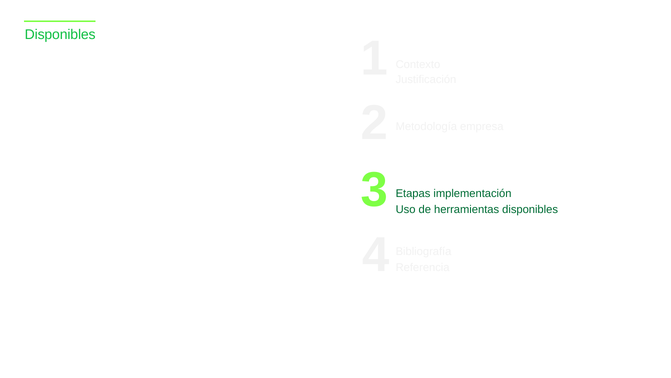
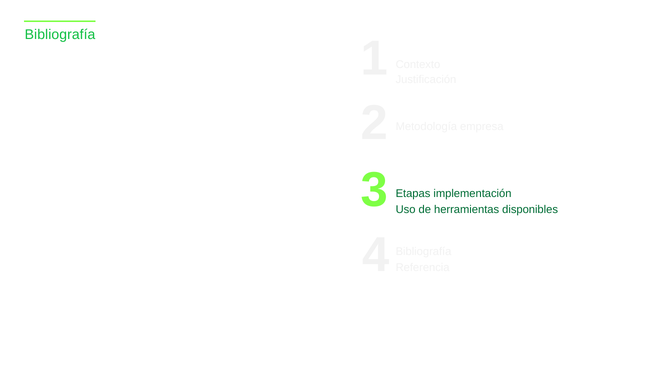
Disponibles: Disponibles -> Bibliografía (60, 35)
